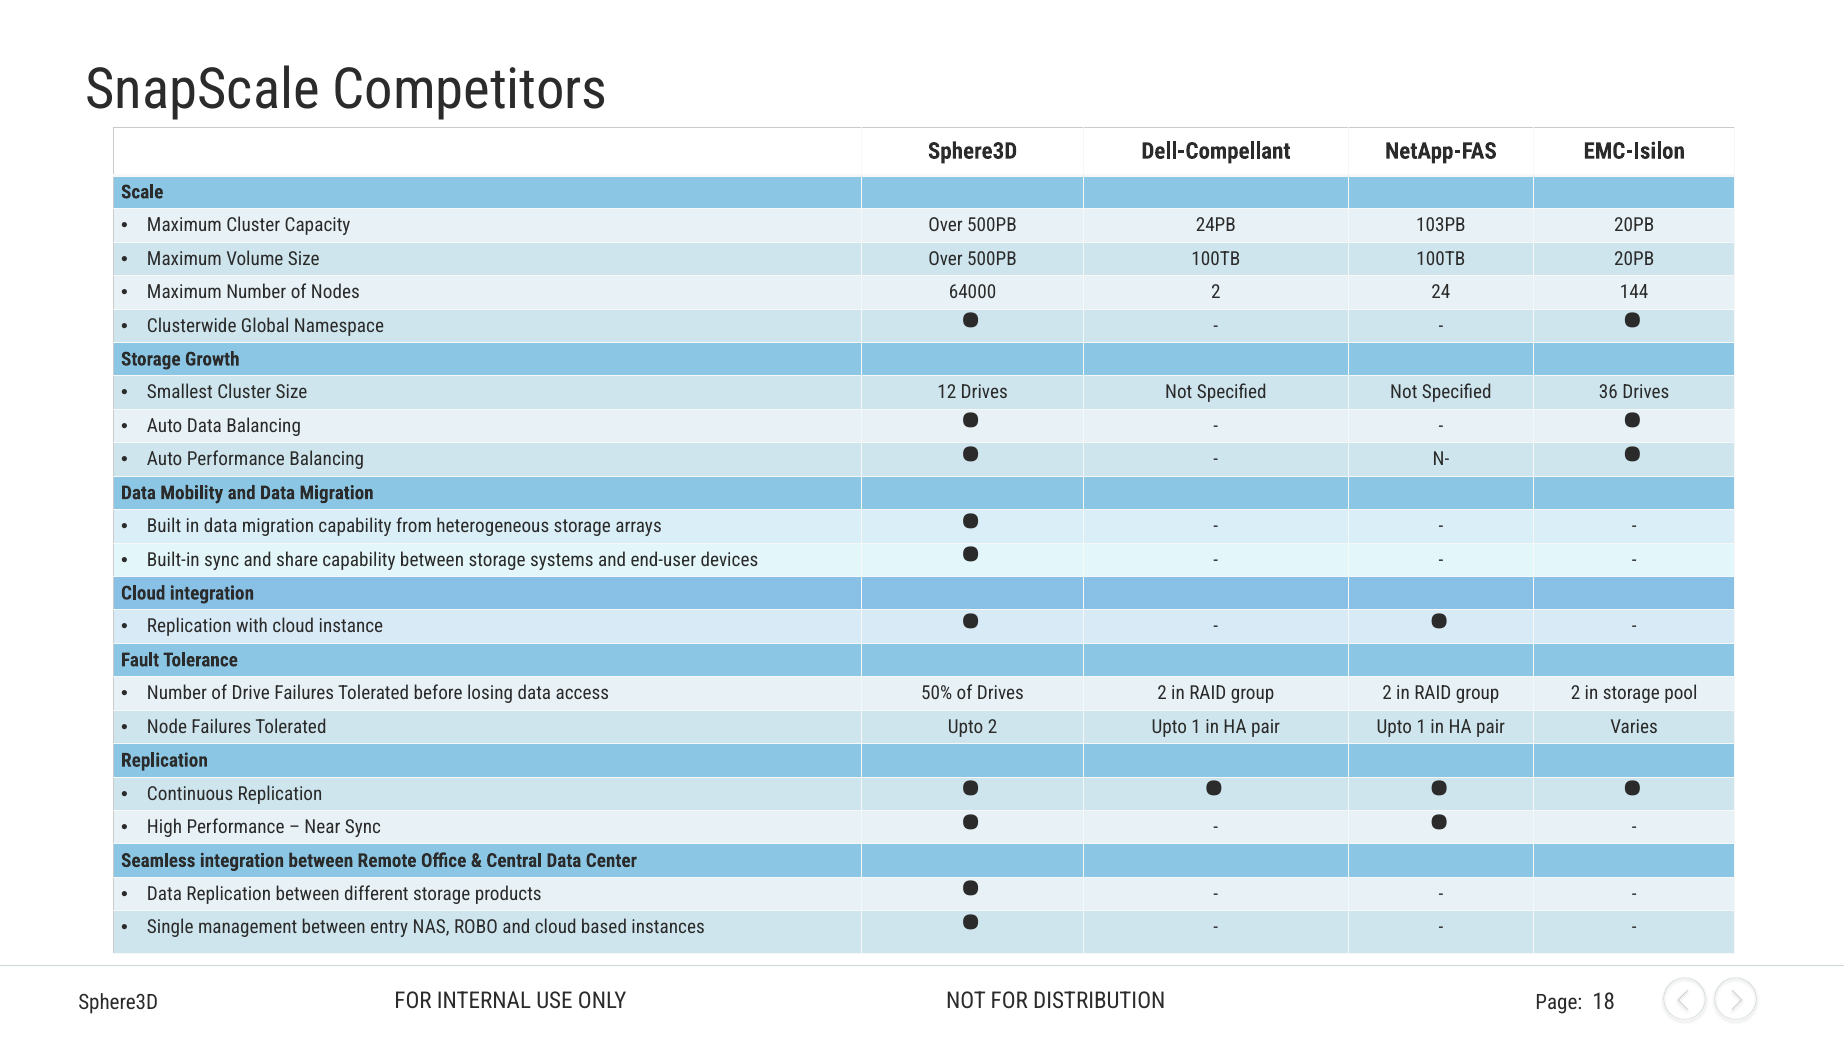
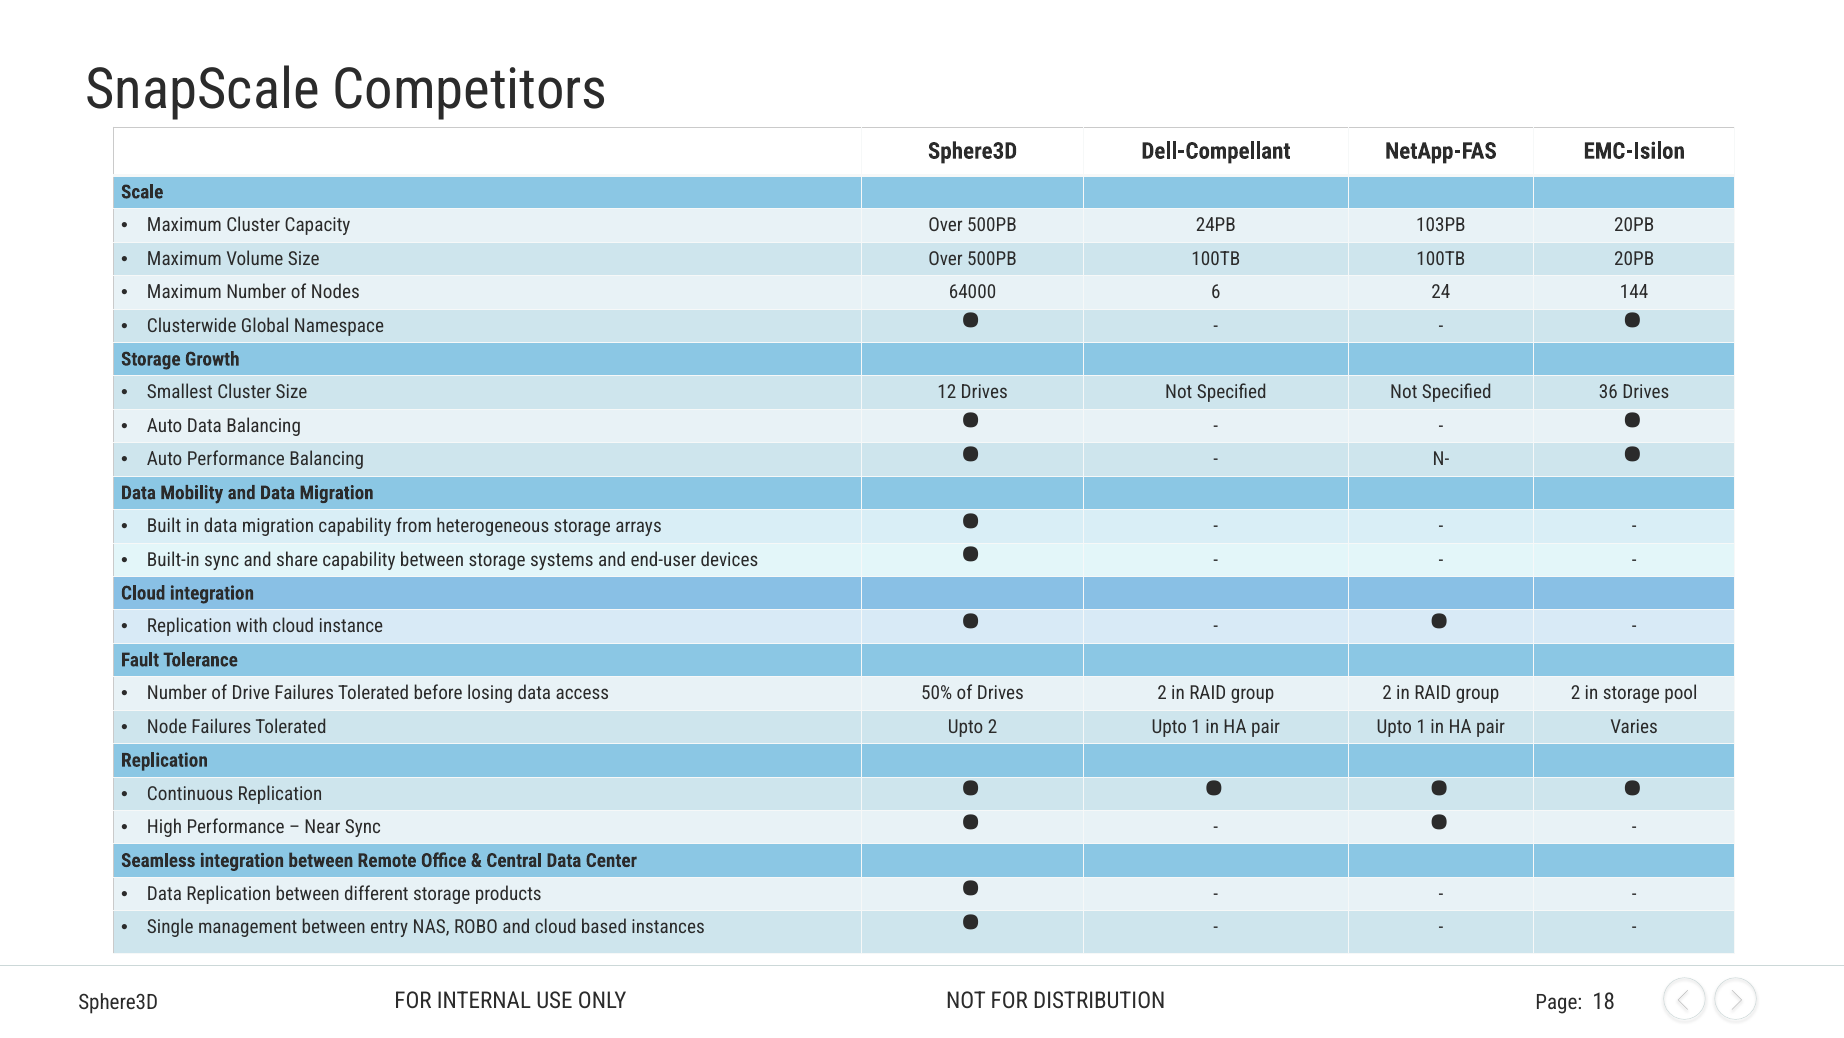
64000 2: 2 -> 6 (1216, 292)
